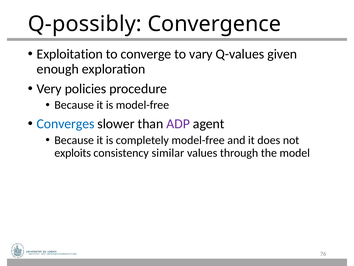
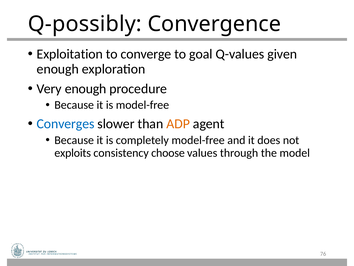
vary: vary -> goal (201, 54)
Very policies: policies -> enough (86, 89)
ADP colour: purple -> orange (178, 124)
similar: similar -> choose (168, 153)
